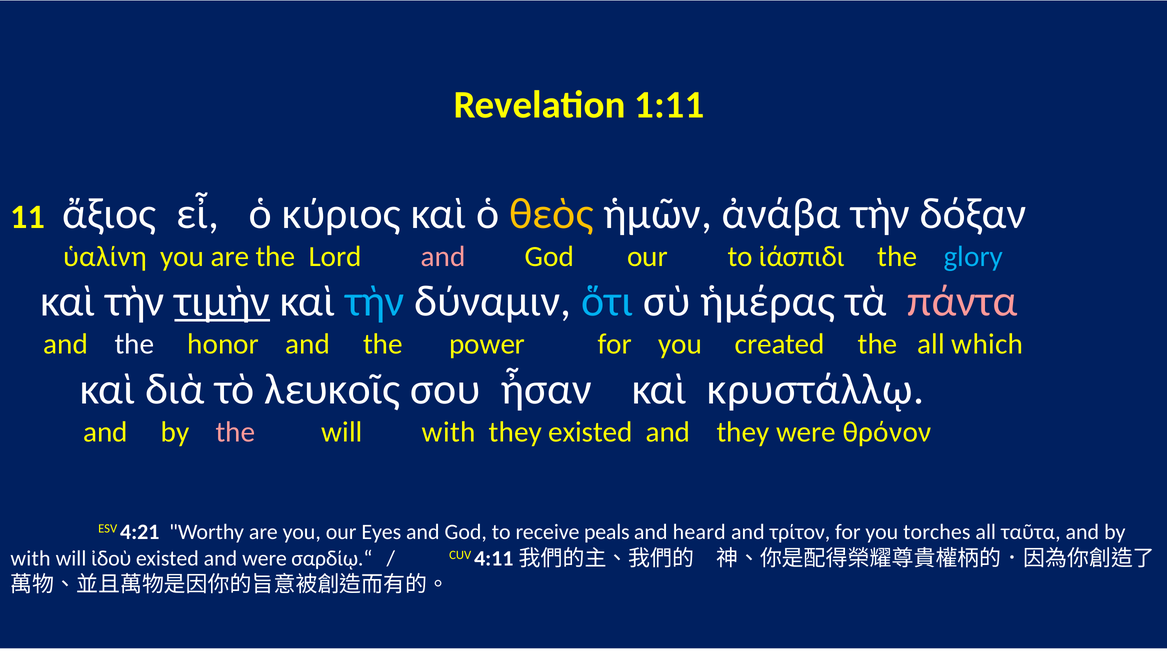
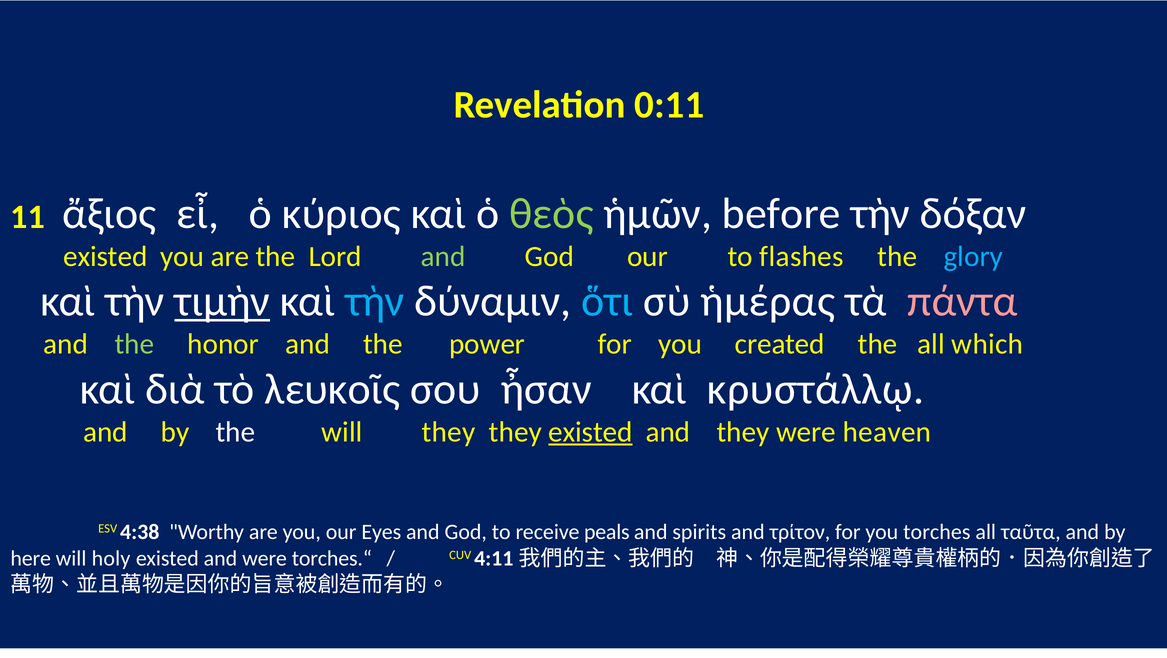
1:11: 1:11 -> 0:11 (669, 105)
θεὸς colour: yellow -> light green (551, 214)
ἀνάβα: ἀνάβα -> before (781, 214)
ὑαλίνη: ὑαλίνη -> existed (105, 256)
and colour: pink -> light green (443, 256)
ἰάσπιδι: ἰάσπιδι -> flashes (802, 256)
the colour: white -> light green (134, 344)
the colour: pink -> white (236, 432)
will with: with -> they (449, 432)
existed underline: none -> present (590, 432)
θρόνον: θρόνον -> heaven (887, 432)
4:21: 4:21 -> 4:38 (140, 532)
heard: heard -> spirits (699, 532)
with: with -> here (31, 558)
ἰδοὺ: ἰδοὺ -> holy (111, 558)
σαρδίῳ.“: σαρδίῳ.“ -> torches.“ (332, 558)
